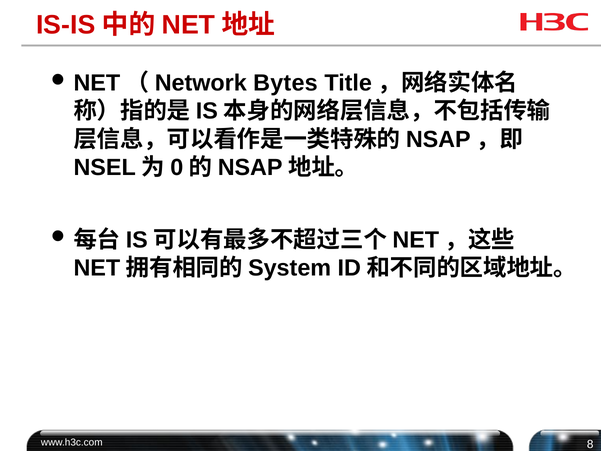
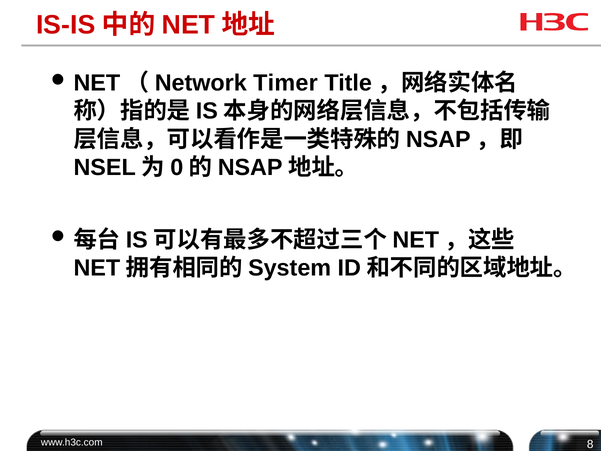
Bytes: Bytes -> Timer (285, 83)
